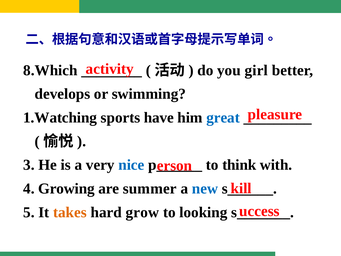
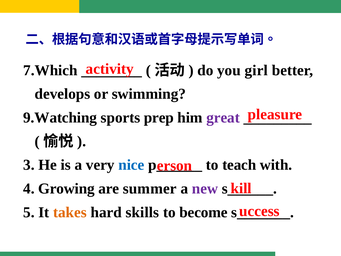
8.Which: 8.Which -> 7.Which (50, 70)
1.Watching: 1.Watching -> 9.Watching (60, 117)
have: have -> prep (159, 117)
great colour: blue -> purple (223, 117)
think: think -> teach (239, 165)
new colour: blue -> purple (205, 188)
grow: grow -> skills (142, 212)
looking: looking -> become (203, 212)
